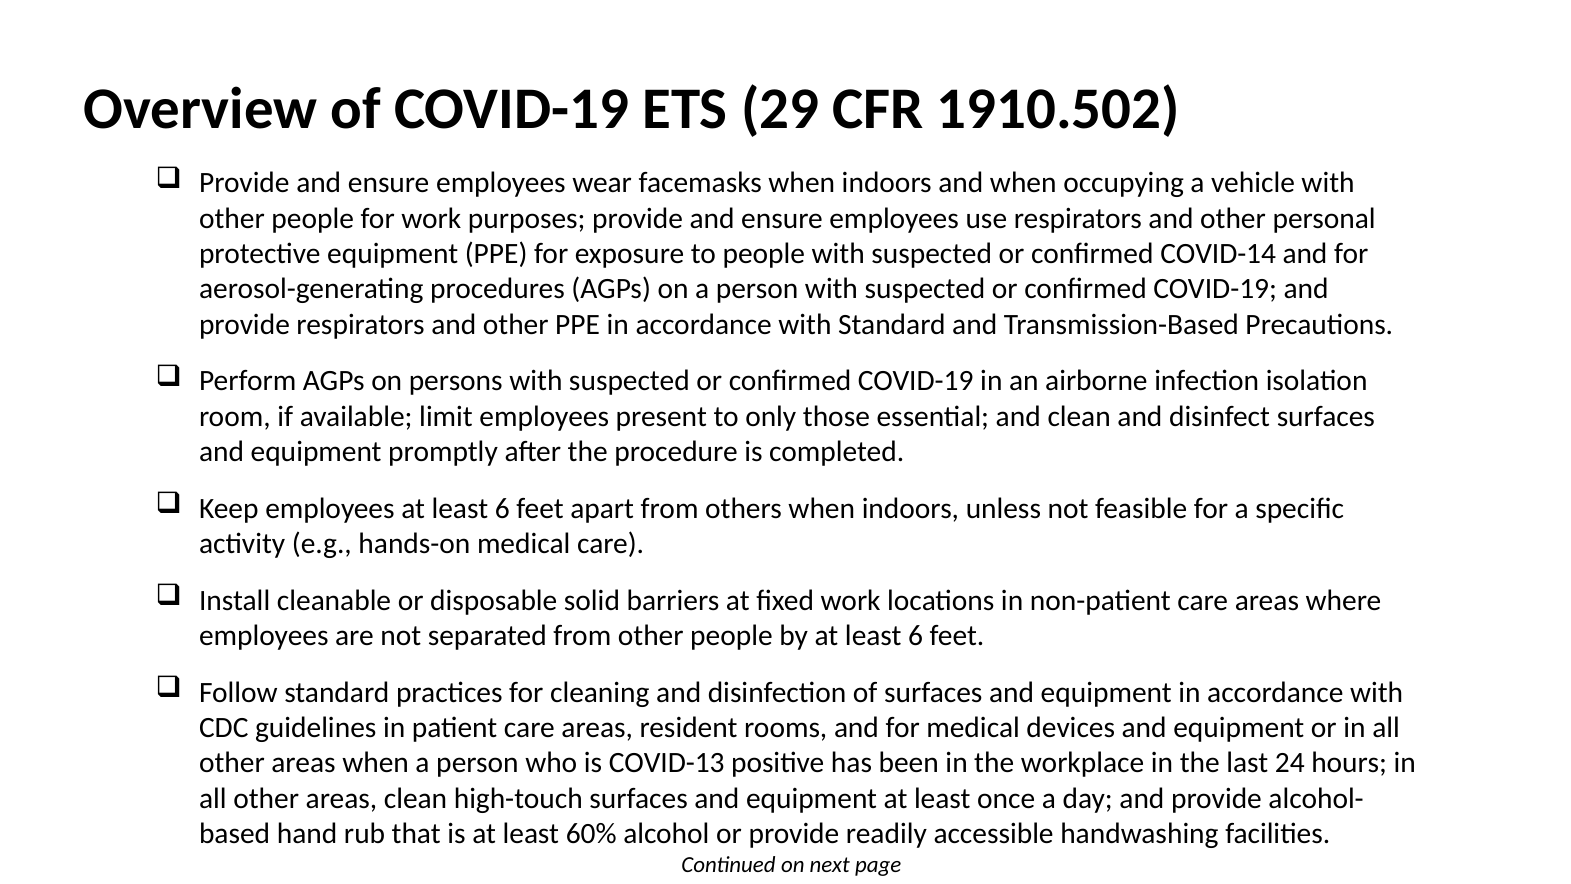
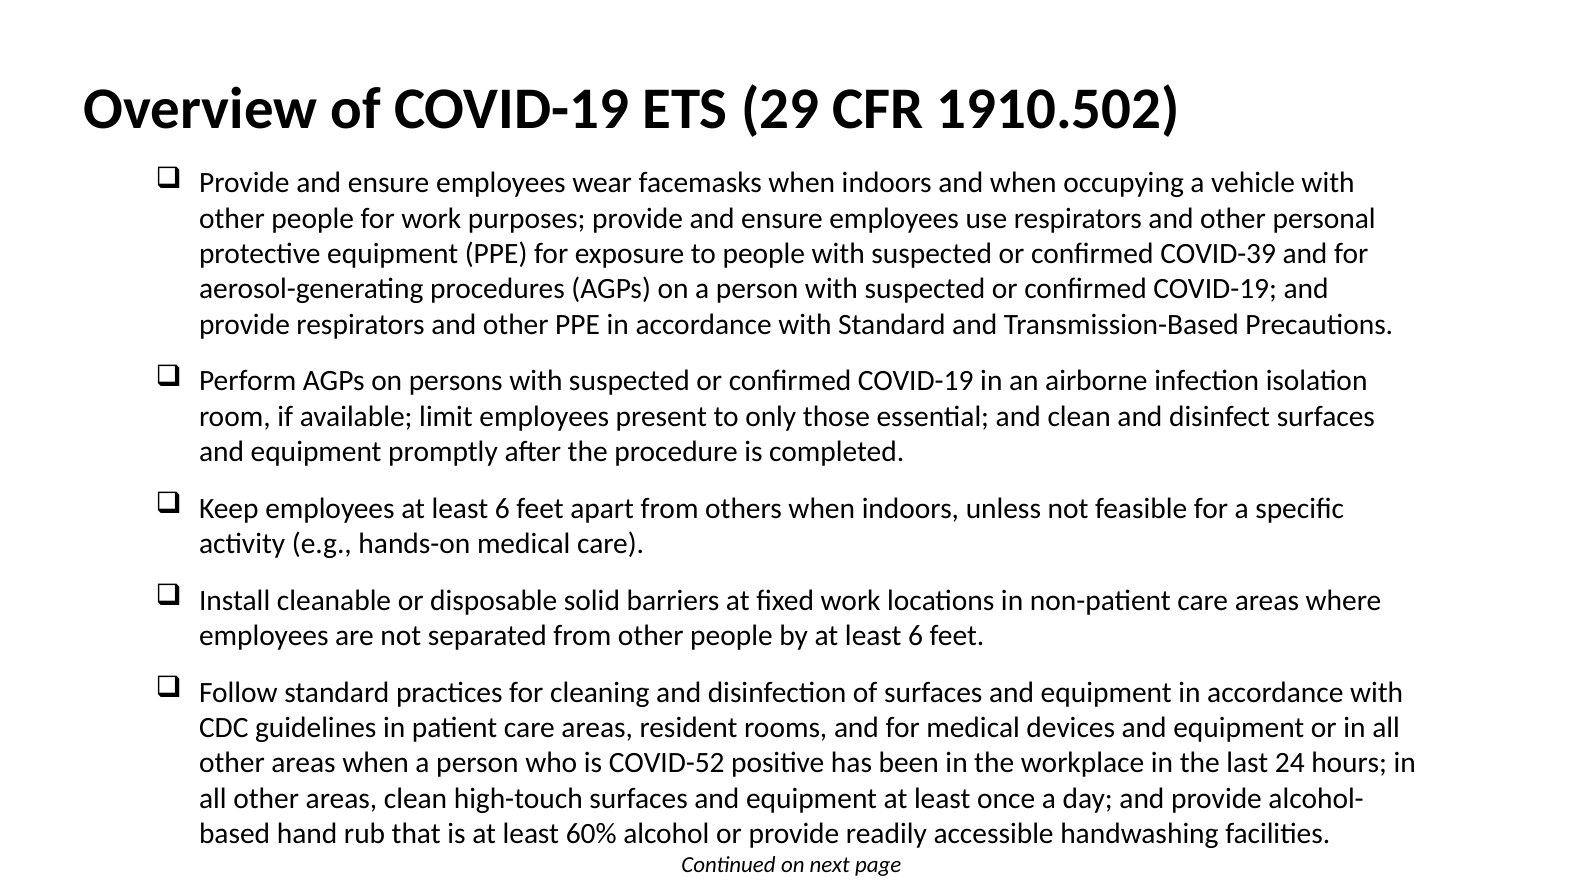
COVID-14: COVID-14 -> COVID-39 (1218, 254)
COVID-13: COVID-13 -> COVID-52 (667, 763)
